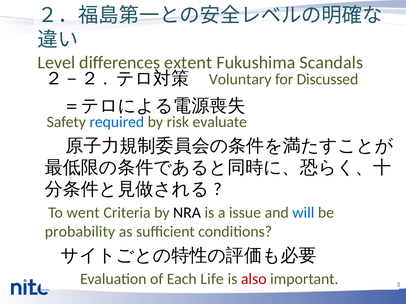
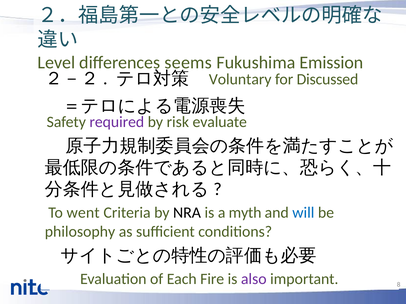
extent: extent -> seems (188, 63)
Scandals: Scandals -> Emission (331, 63)
required colour: blue -> purple (117, 122)
issue: issue -> myth (245, 213)
probability: probability -> philosophy (80, 232)
Life: Life -> Fire (212, 279)
also colour: red -> purple (254, 279)
